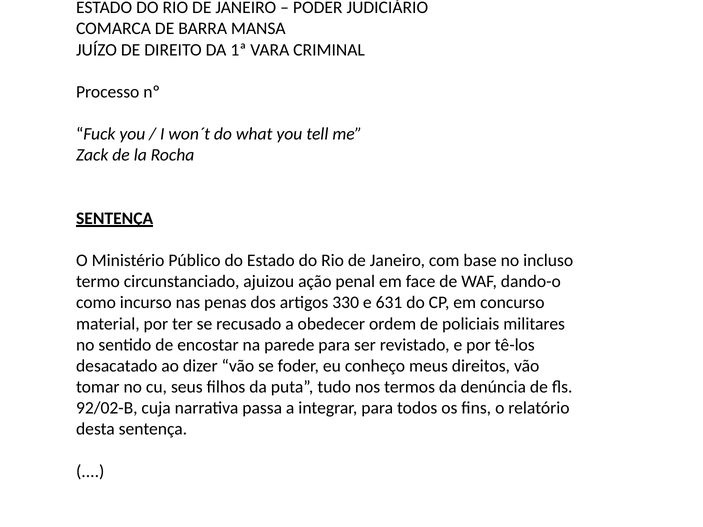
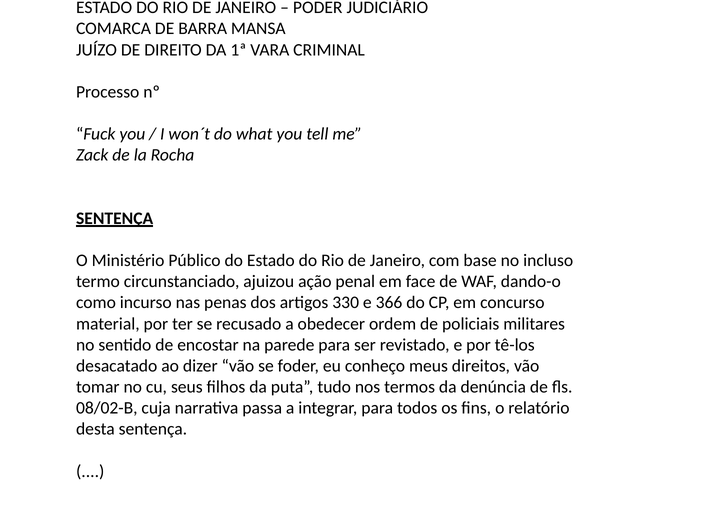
631: 631 -> 366 (389, 303)
92/02-B: 92/02-B -> 08/02-B (107, 408)
